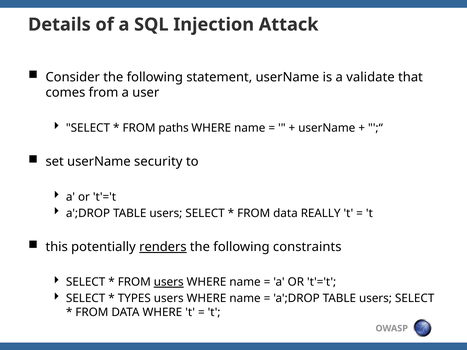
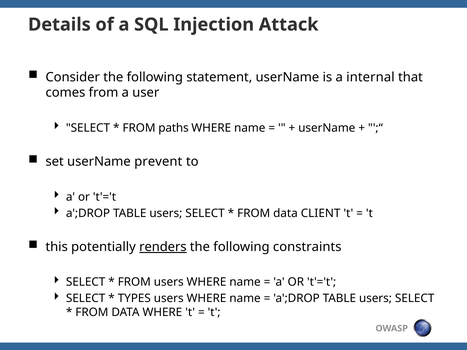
validate: validate -> internal (370, 77)
security: security -> prevent (158, 162)
REALLY: REALLY -> CLIENT (321, 213)
users underline: present -> none (169, 282)
